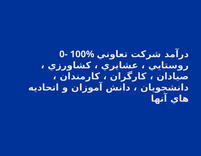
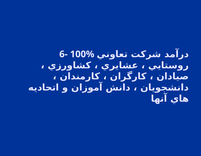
0-: 0- -> 6- (63, 54)
